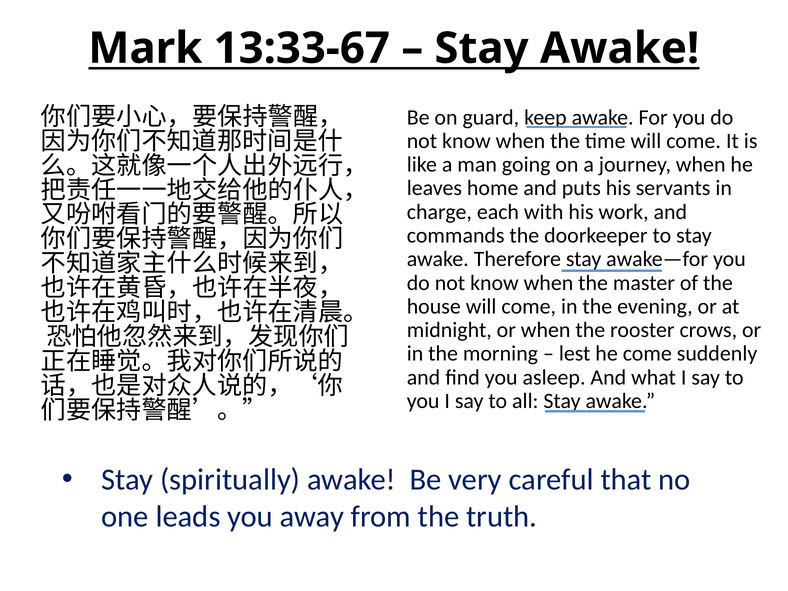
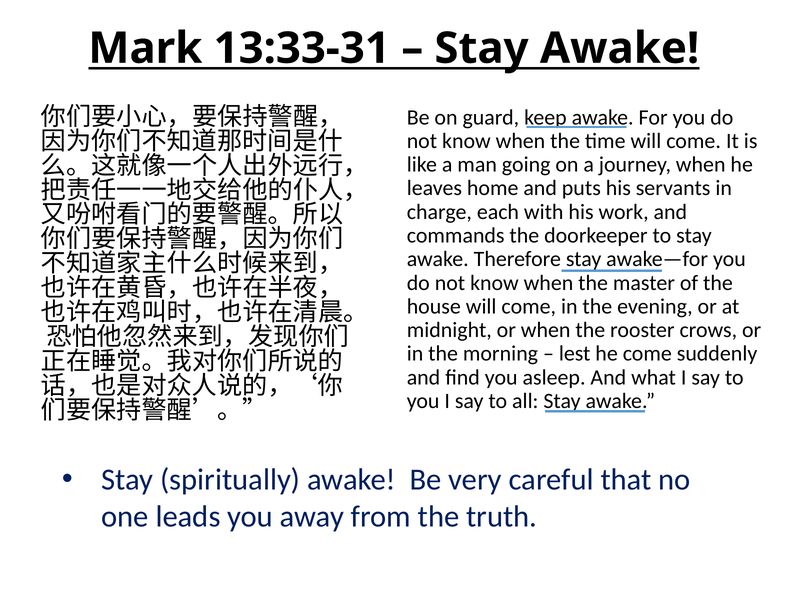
13:33-67: 13:33-67 -> 13:33-31 (302, 48)
